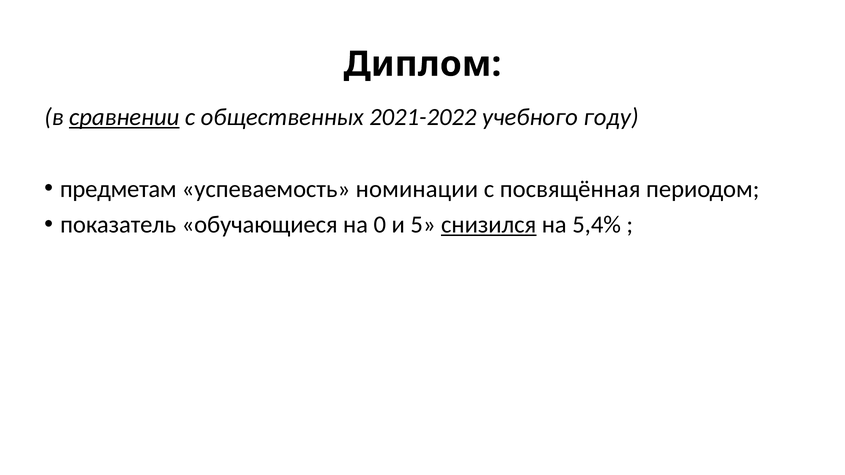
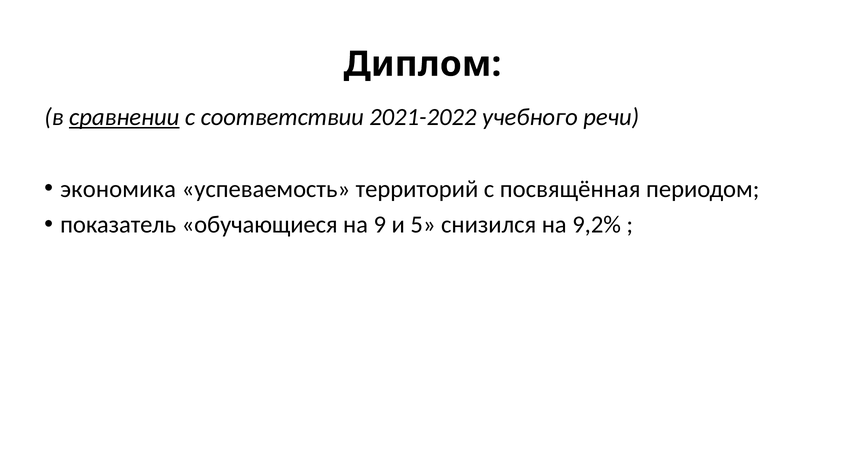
общественных: общественных -> соответствии (282, 117)
году: году -> речи (611, 117)
предметам: предметам -> экономика (118, 189)
номинации: номинации -> территорий (417, 189)
0: 0 -> 9 (380, 225)
снизился underline: present -> none (489, 225)
5,4%: 5,4% -> 9,2% (597, 225)
